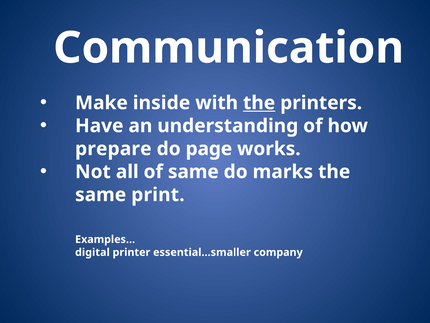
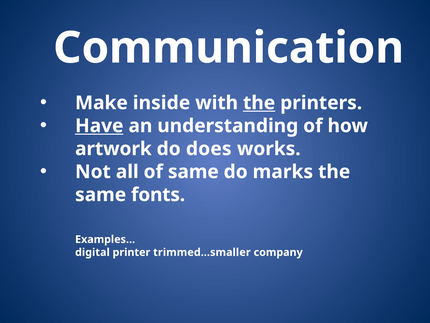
Have underline: none -> present (99, 126)
prepare: prepare -> artwork (113, 149)
page: page -> does (209, 149)
print: print -> fonts (158, 194)
essential…smaller: essential…smaller -> trimmed…smaller (202, 252)
